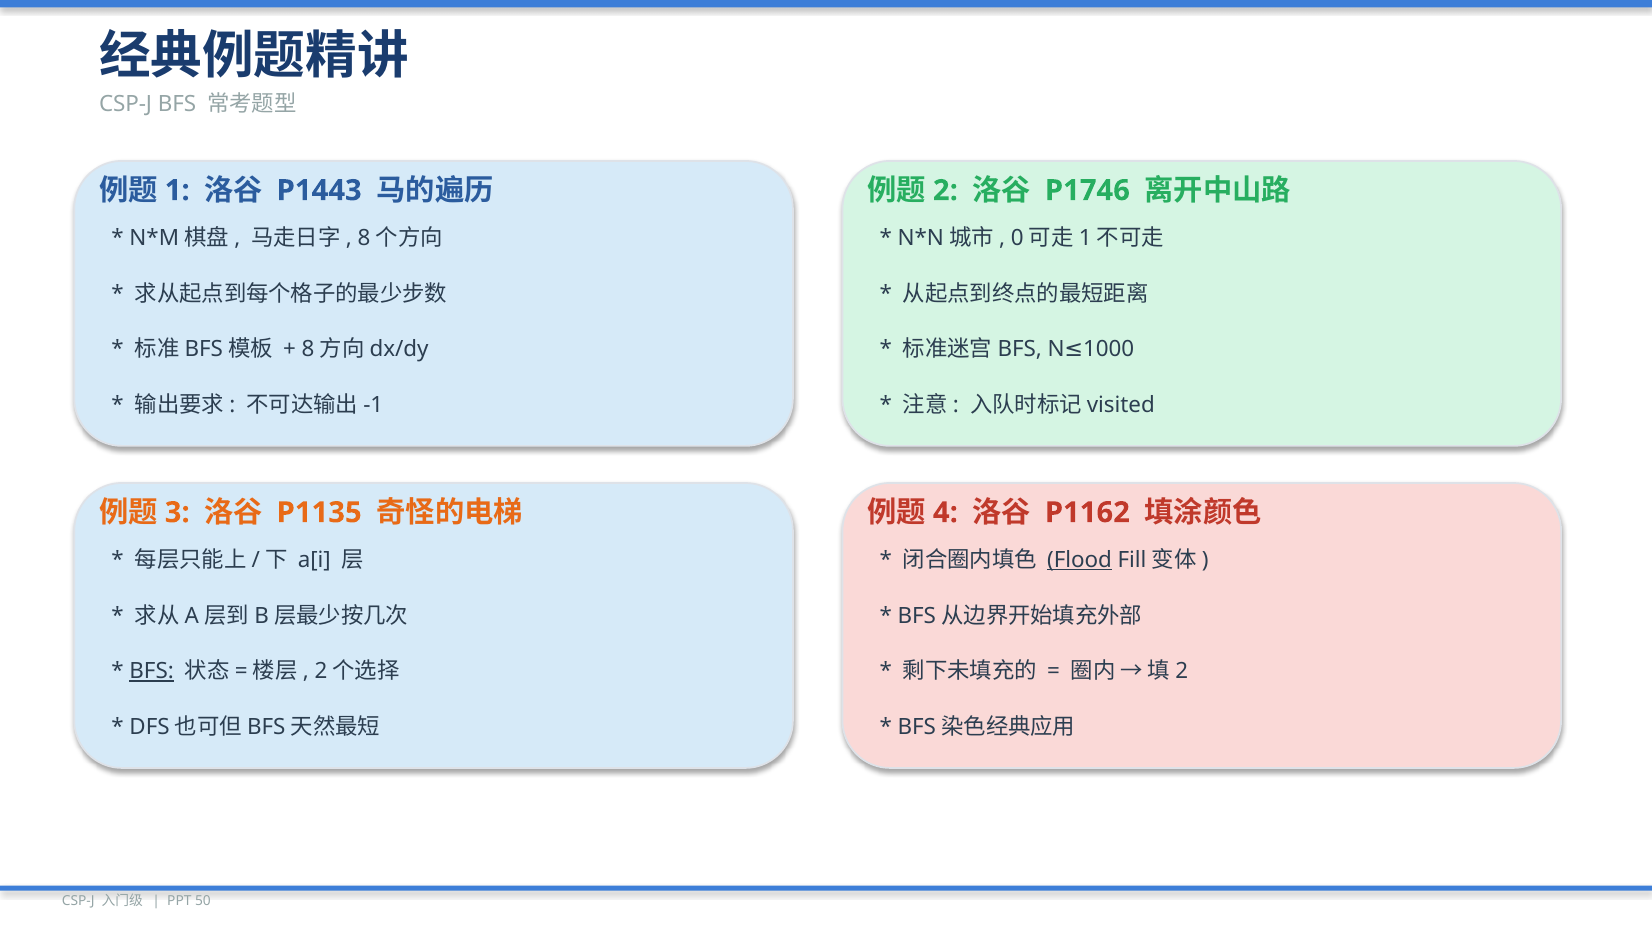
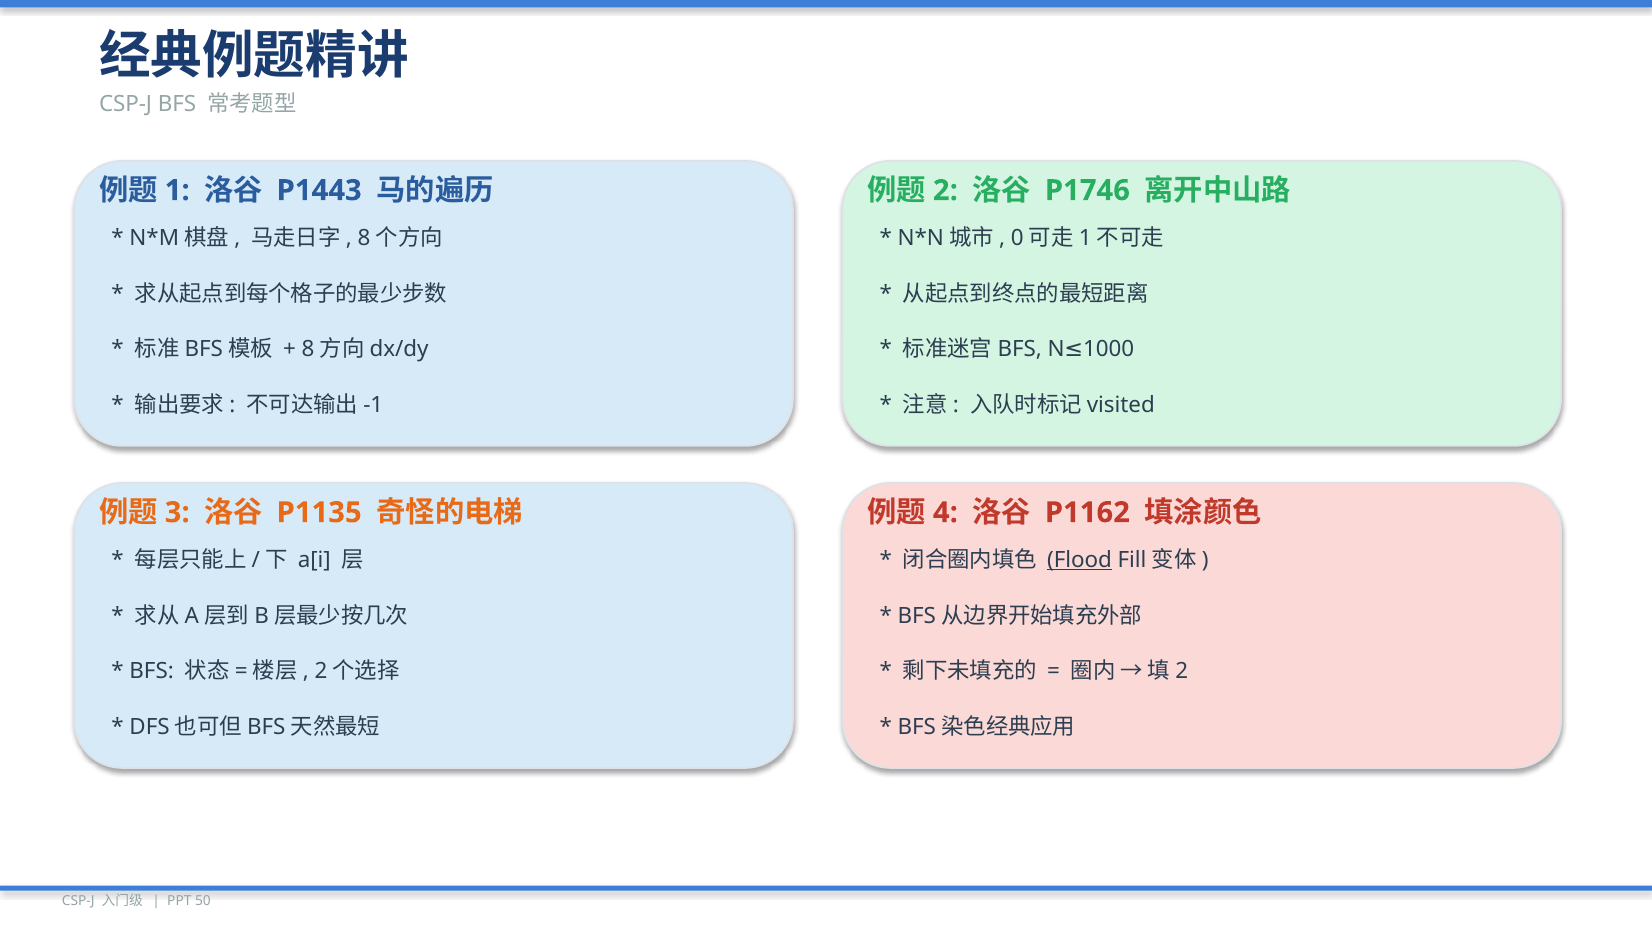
BFS underline: present -> none (152, 672)
